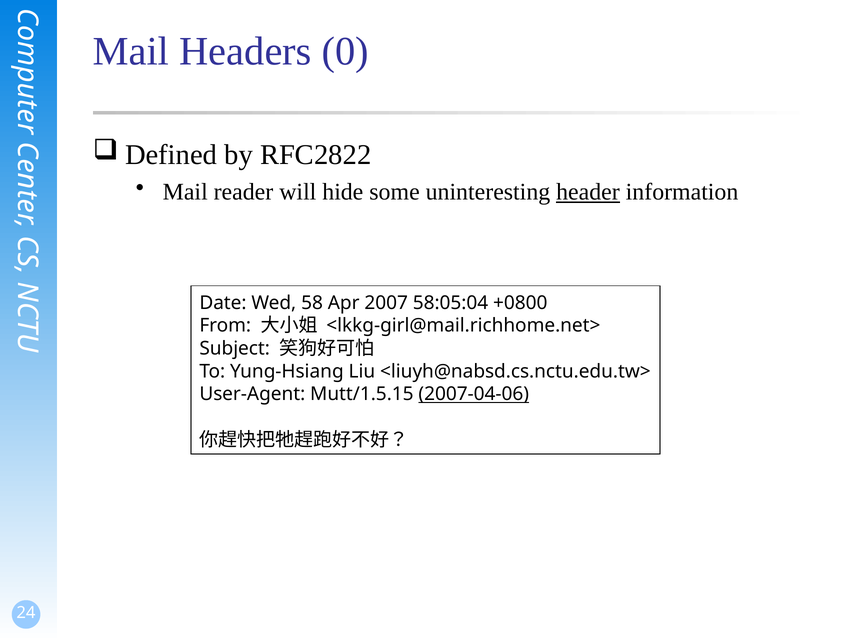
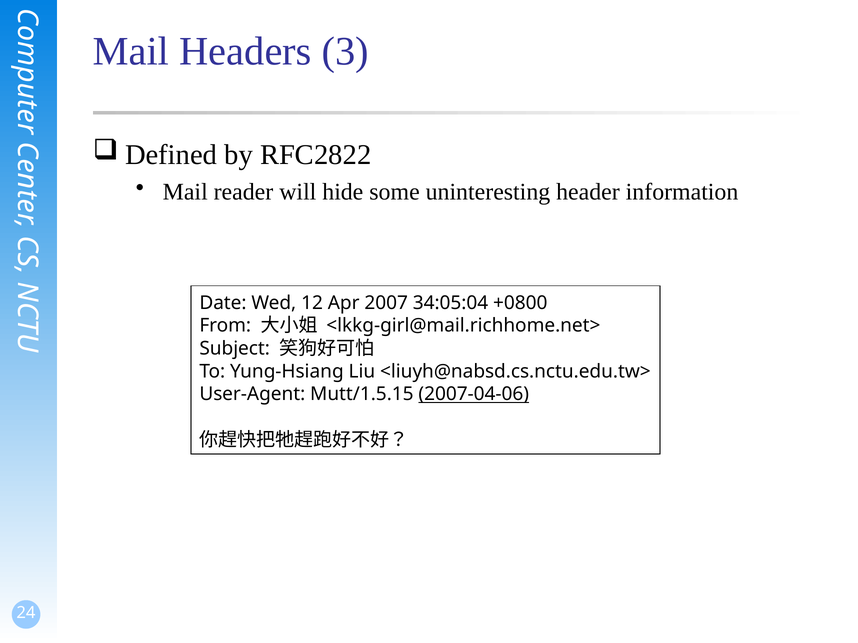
0: 0 -> 3 (345, 52)
header underline: present -> none (588, 192)
58: 58 -> 12 (312, 303)
58:05:04: 58:05:04 -> 34:05:04 (450, 303)
